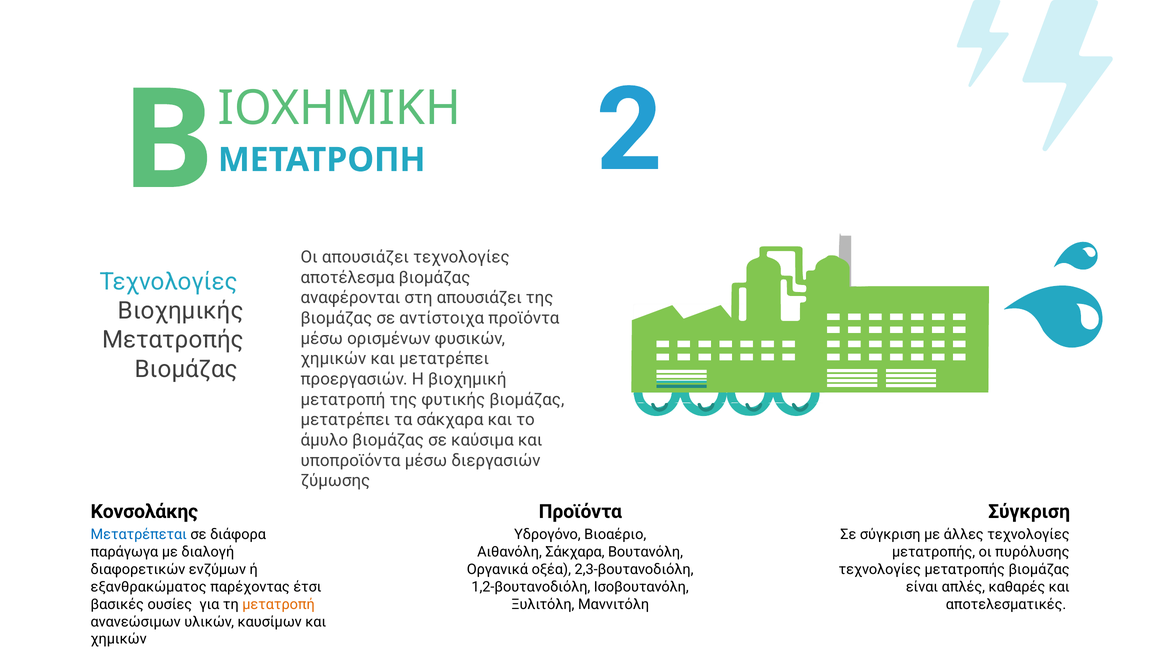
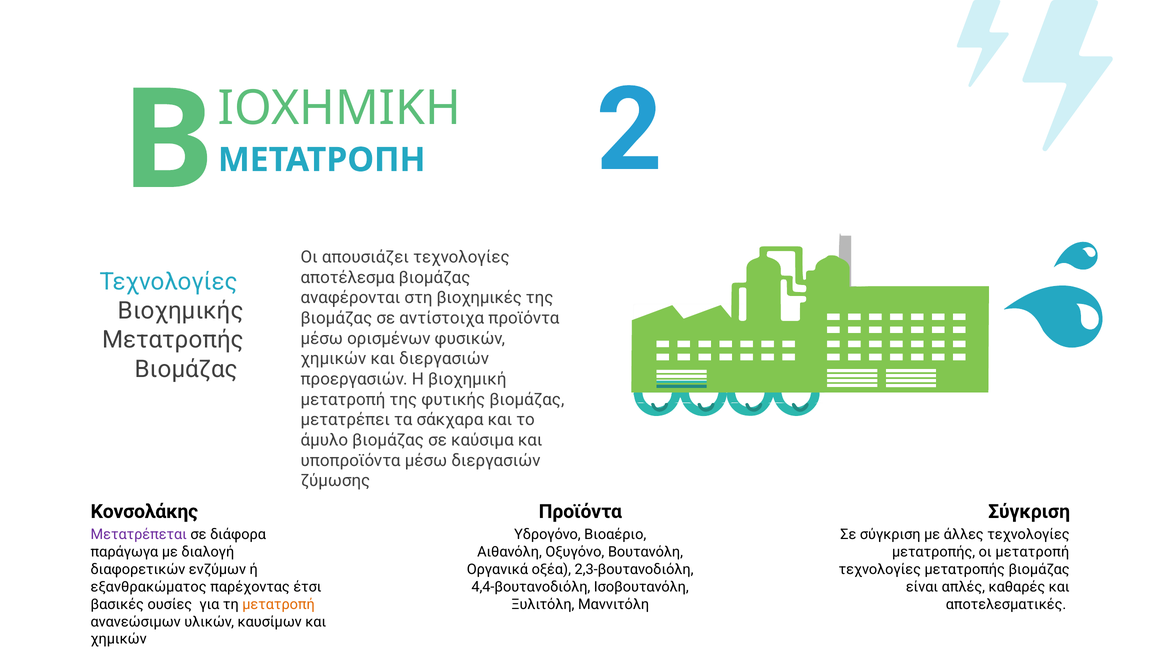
στη απουσιάζει: απουσιάζει -> βιοχημικές (479, 298)
και μετατρέπει: μετατρέπει -> διεργασιών (444, 359)
Μετατρέπεται colour: blue -> purple (139, 535)
Αιθανόλη Σάκχαρα: Σάκχαρα -> Οξυγόνο (575, 552)
οι πυρόλυσης: πυρόλυσης -> μετατροπή (1032, 552)
1,2-βουτανοδιόλη: 1,2-βουτανοδιόλη -> 4,4-βουτανοδιόλη (531, 587)
